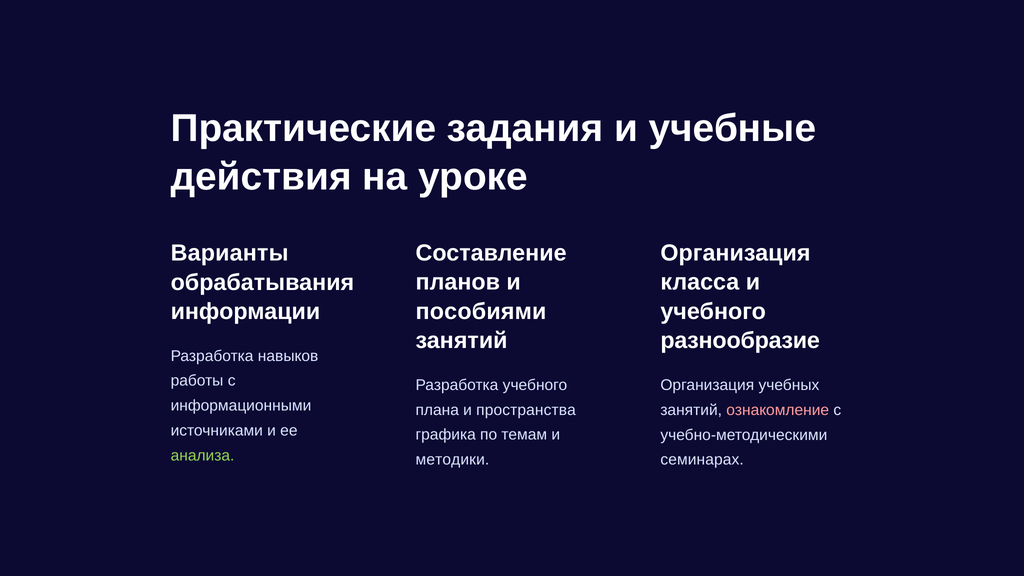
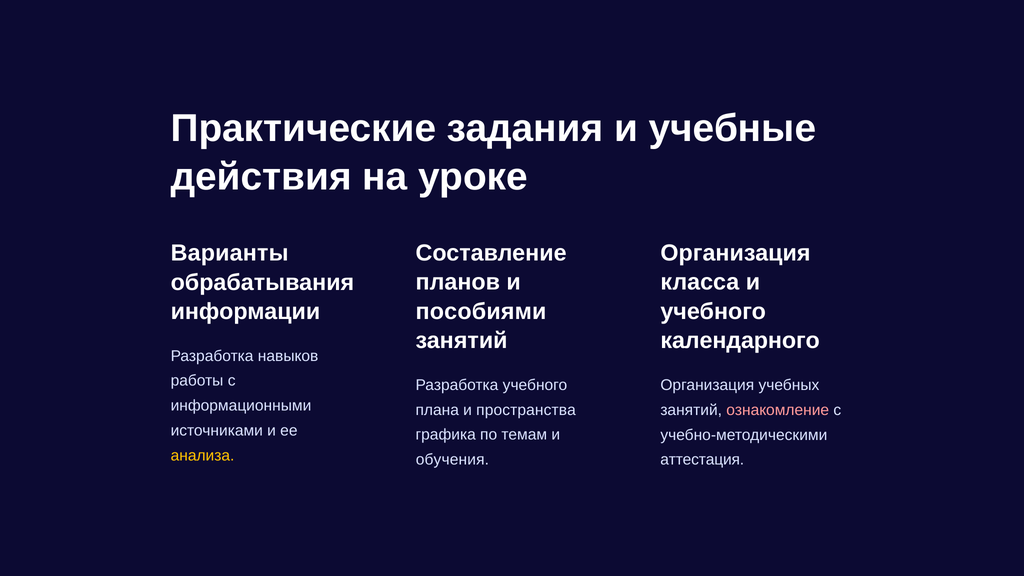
разнообразие: разнообразие -> календарного (740, 341)
анализа colour: light green -> yellow (202, 455)
методики: методики -> обучения (452, 460)
семинарах: семинарах -> аттестация (702, 460)
